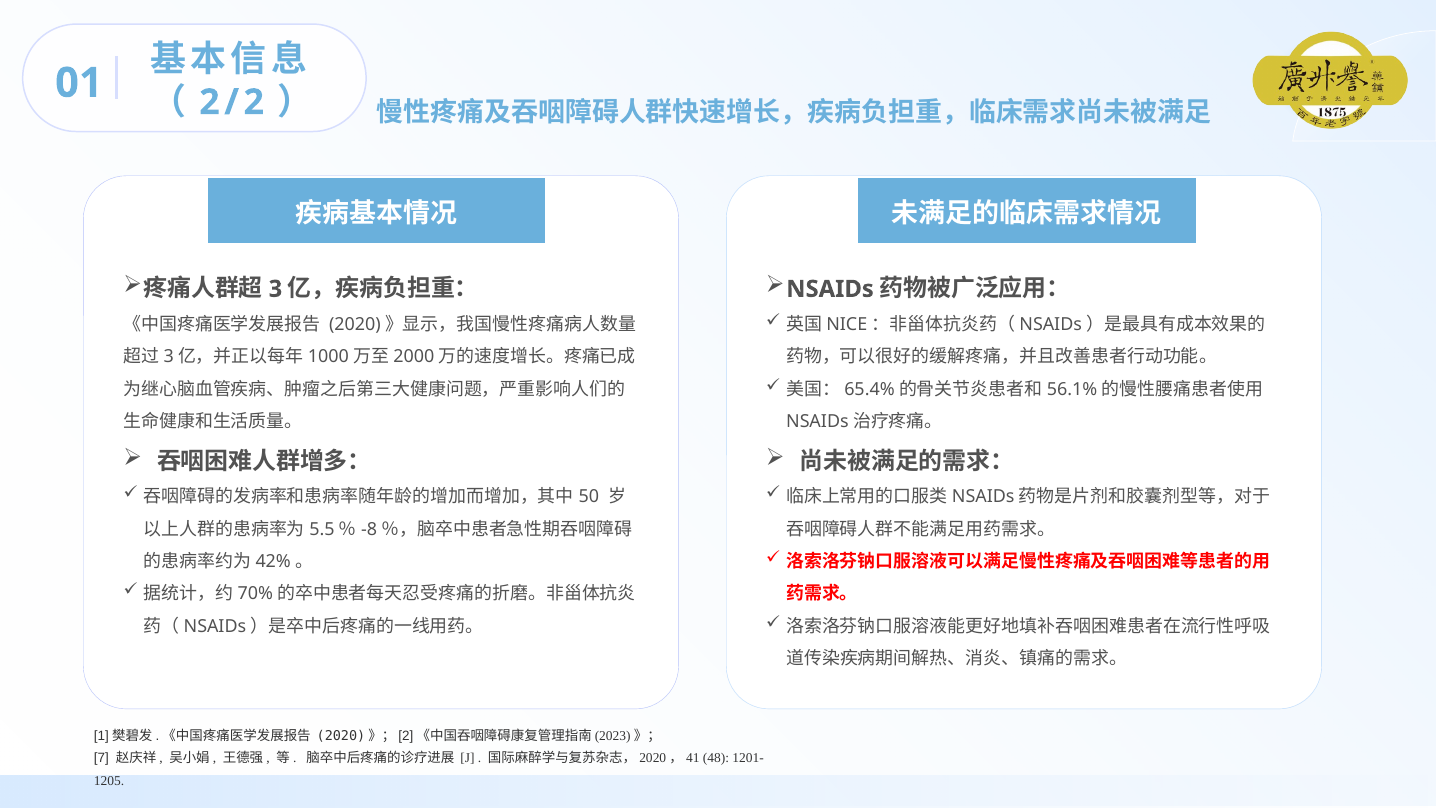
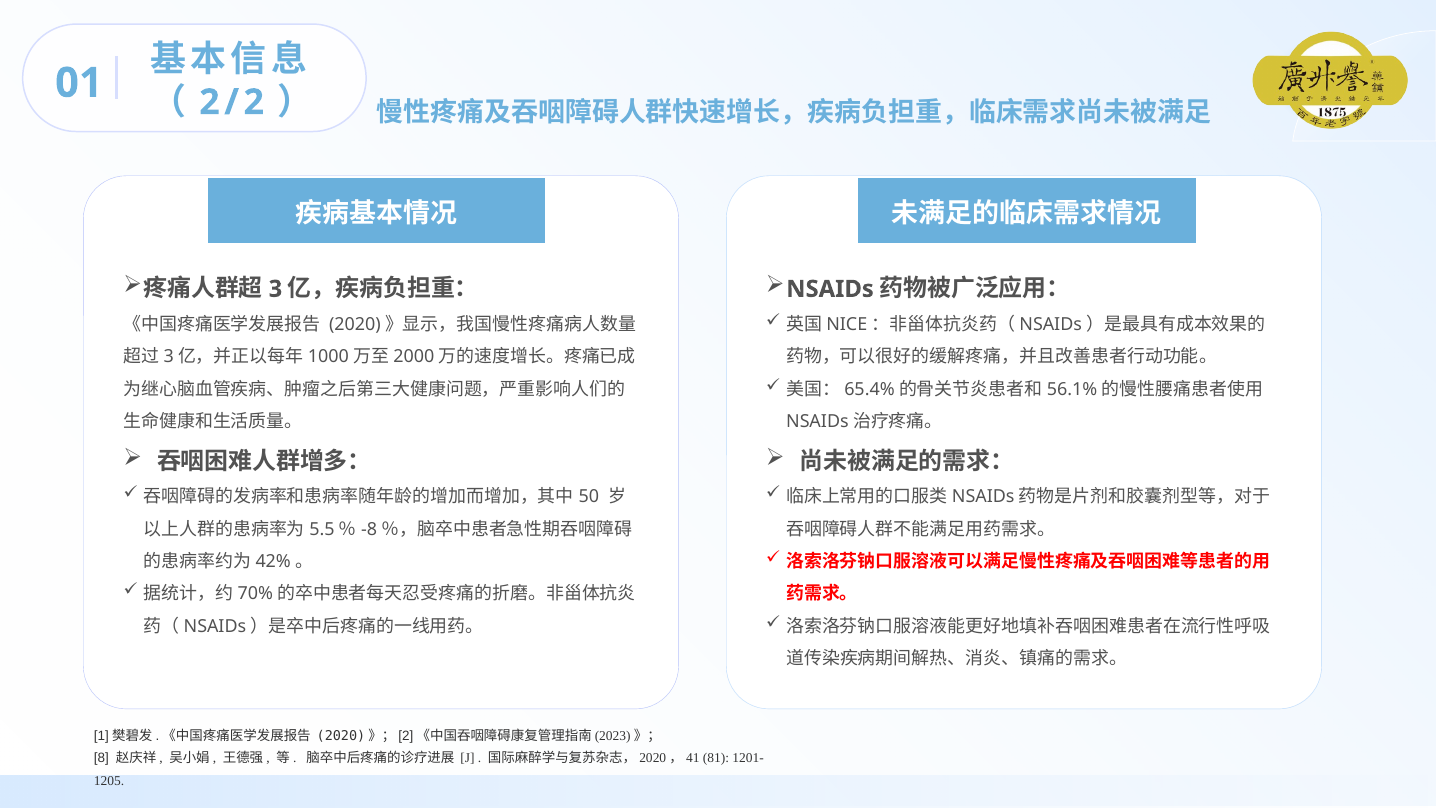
7: 7 -> 8 (101, 758)
48: 48 -> 81 (716, 758)
